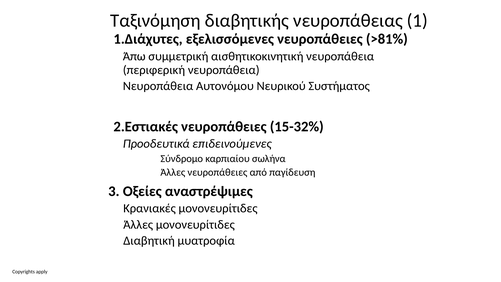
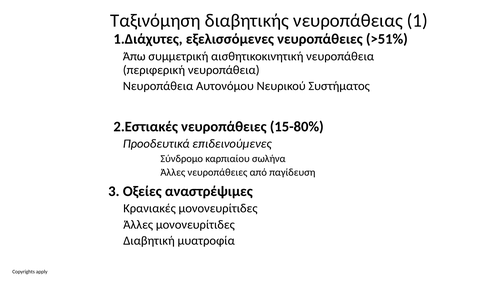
>81%: >81% -> >51% (387, 39)
15-32%: 15-32% -> 15-80% (297, 126)
